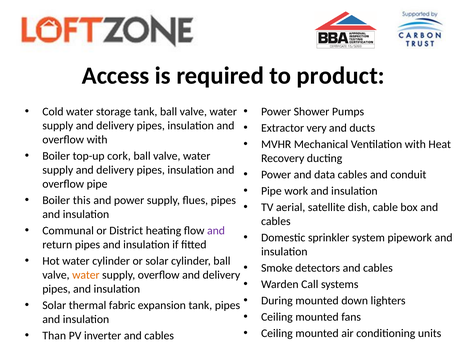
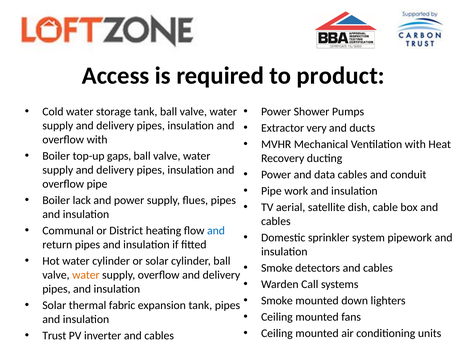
cork: cork -> gaps (119, 156)
this: this -> lack (82, 200)
and colour: purple -> blue (216, 231)
During: During -> Smoke (277, 301)
Than: Than -> Trust (54, 336)
